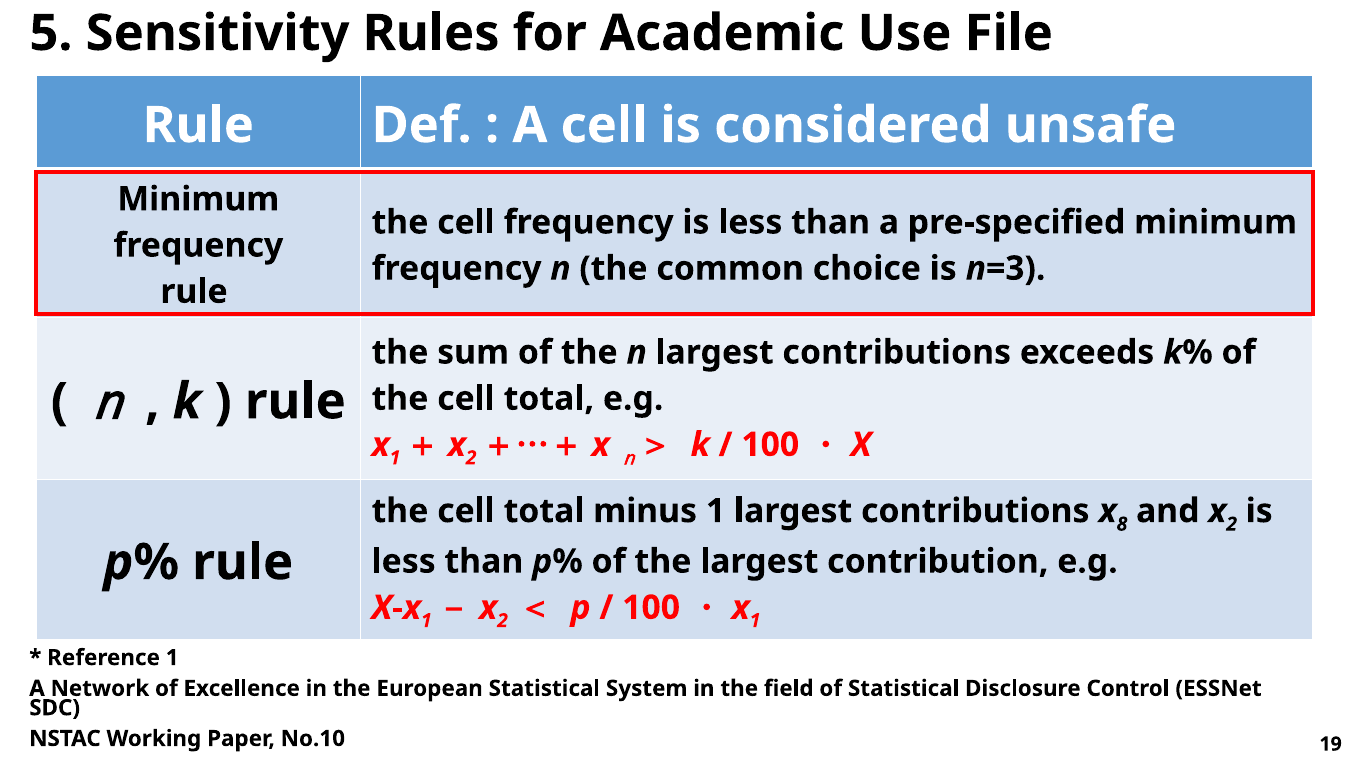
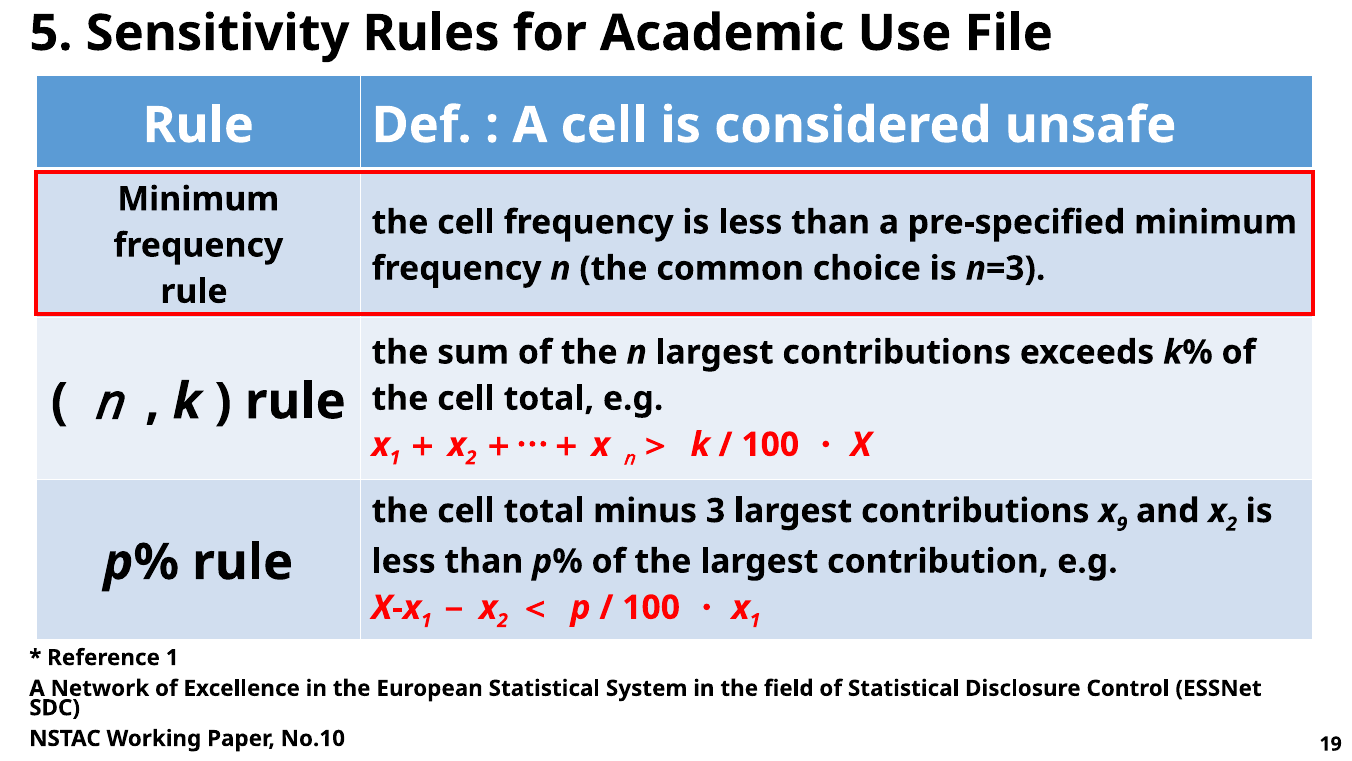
minus 1: 1 -> 3 (716, 511)
8: 8 -> 9 (1122, 524)
